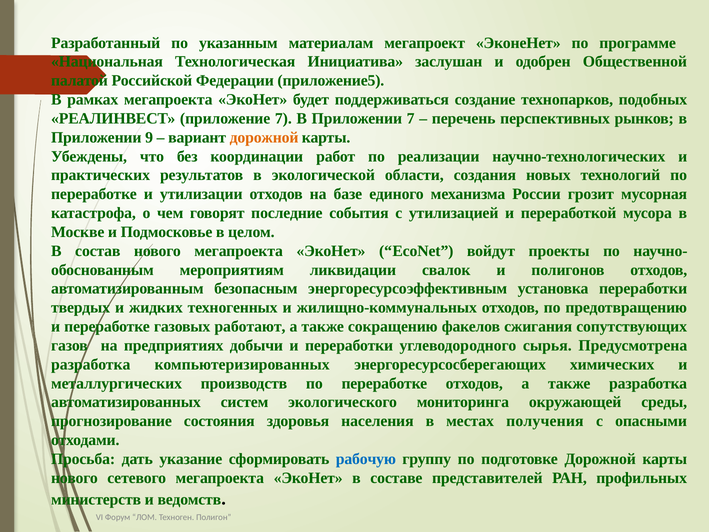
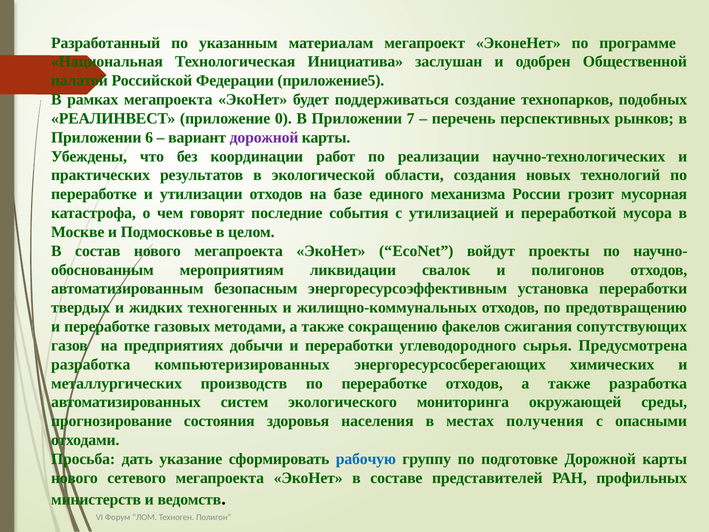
приложение 7: 7 -> 0 (283, 118)
9: 9 -> 6 (149, 137)
дорожной colour: orange -> purple (264, 137)
работают: работают -> методами (250, 326)
